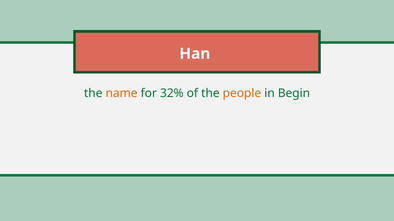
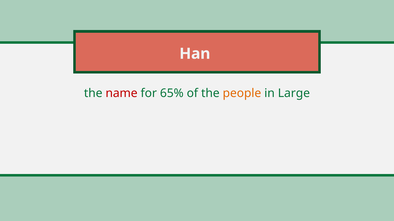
name colour: orange -> red (122, 93)
32%: 32% -> 65% (172, 93)
Begin: Begin -> Large (294, 93)
